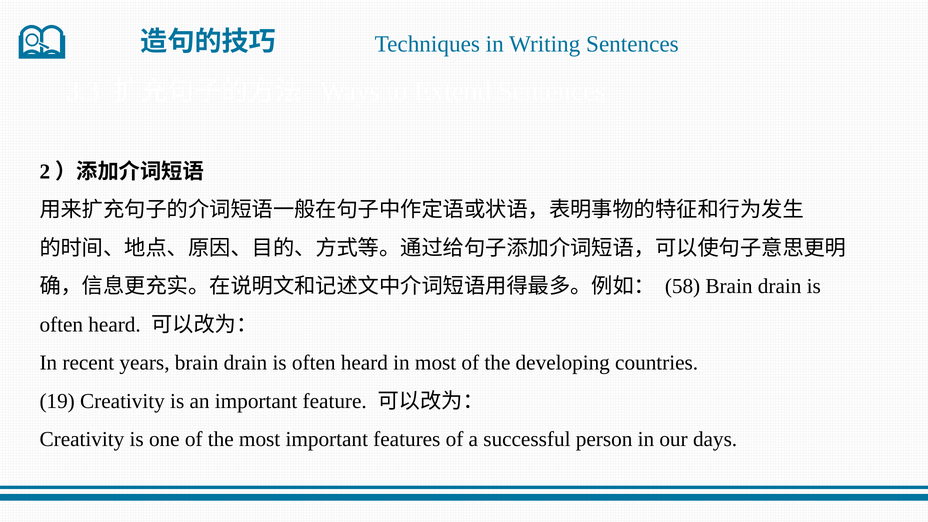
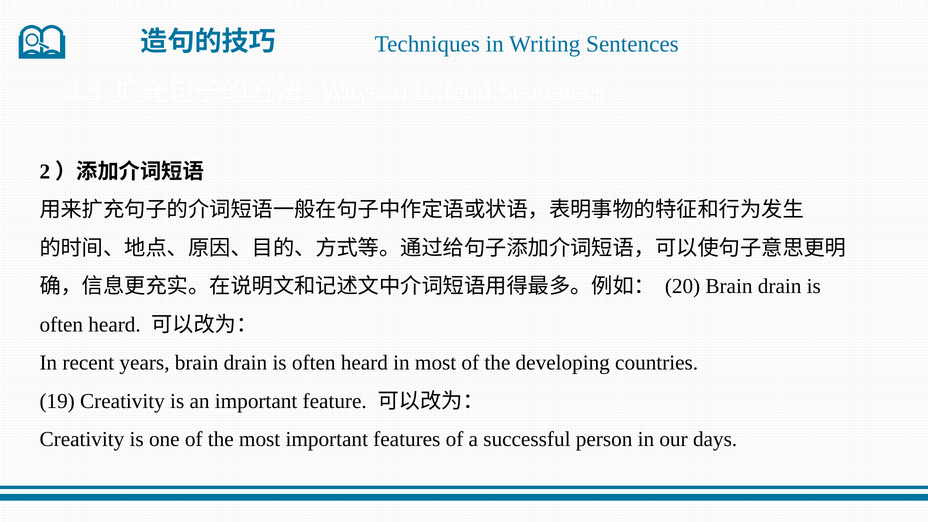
58: 58 -> 20 (683, 286)
